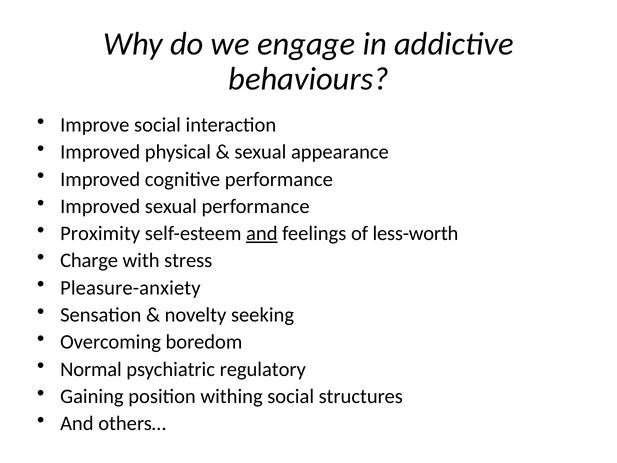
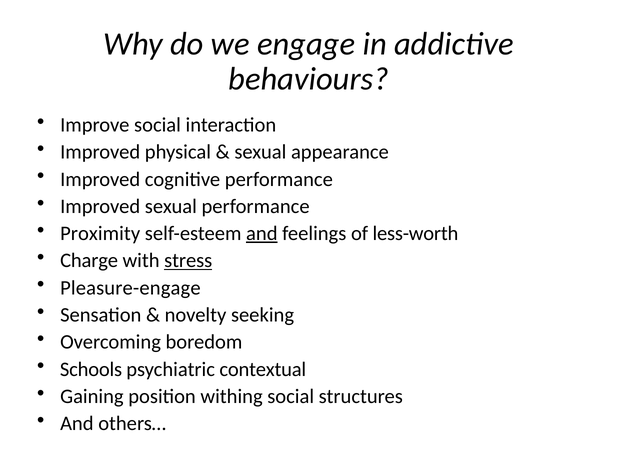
stress underline: none -> present (188, 261)
Pleasure-anxiety: Pleasure-anxiety -> Pleasure-engage (130, 288)
Normal: Normal -> Schools (91, 369)
regulatory: regulatory -> contextual (263, 369)
